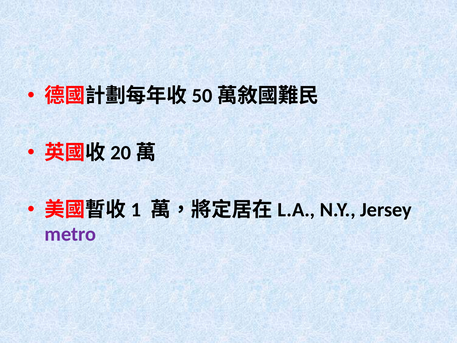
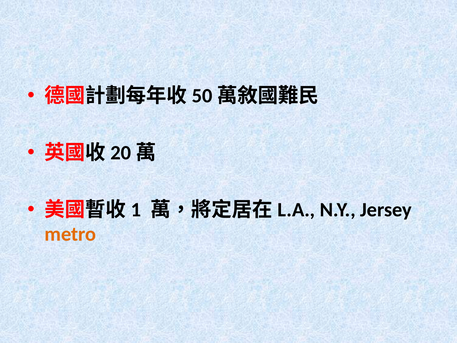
metro colour: purple -> orange (70, 234)
